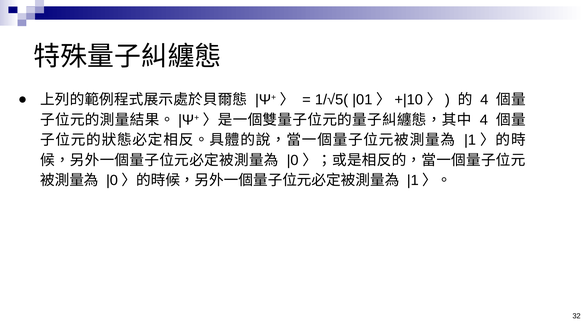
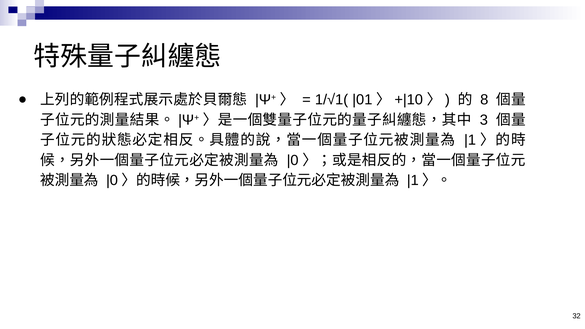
1/√5(: 1/√5( -> 1/√1( (332, 100)
4: 4 -> 8 (484, 100)
4: 4 -> 3 (484, 120)
